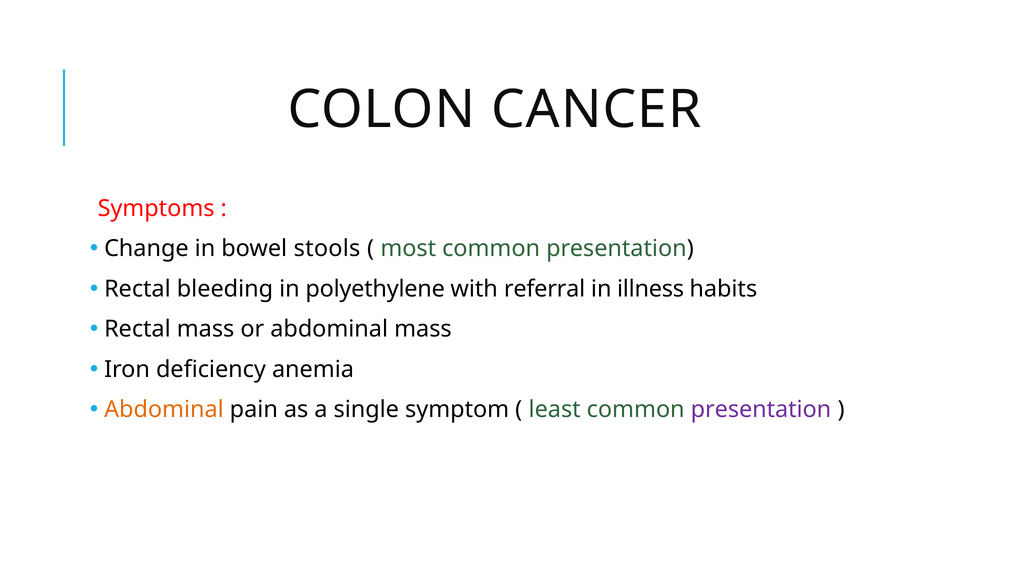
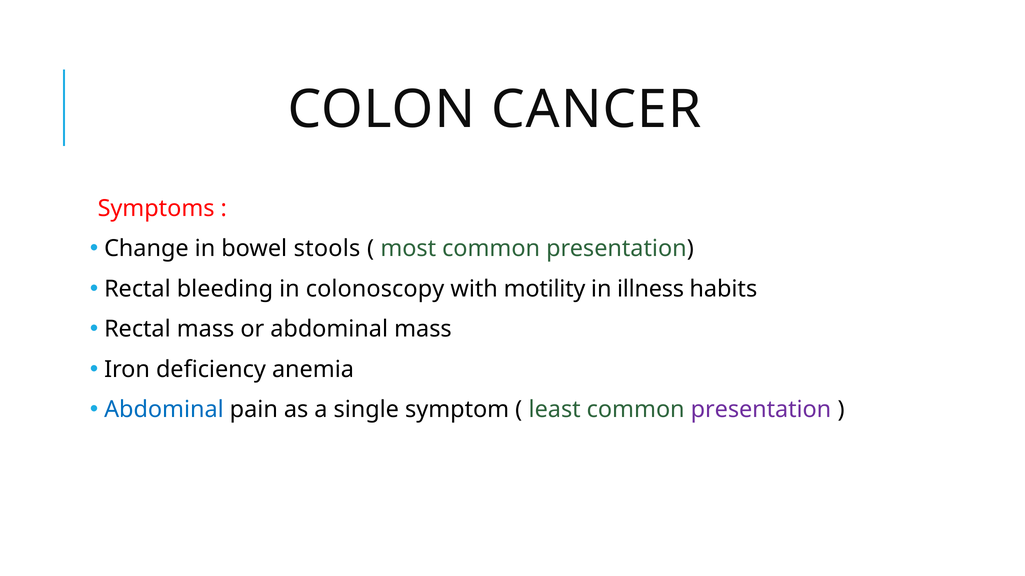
polyethylene: polyethylene -> colonoscopy (375, 289)
referral: referral -> motility (545, 289)
Abdominal colour: orange -> blue (164, 410)
